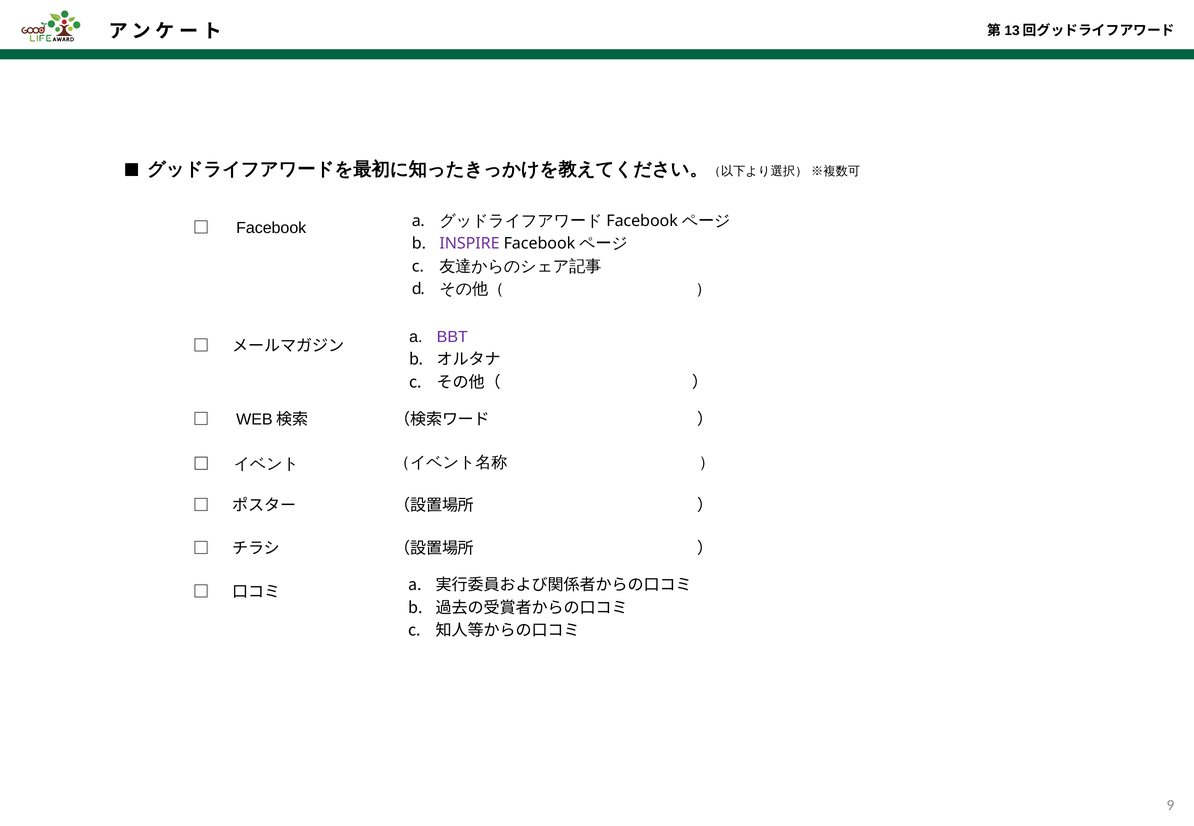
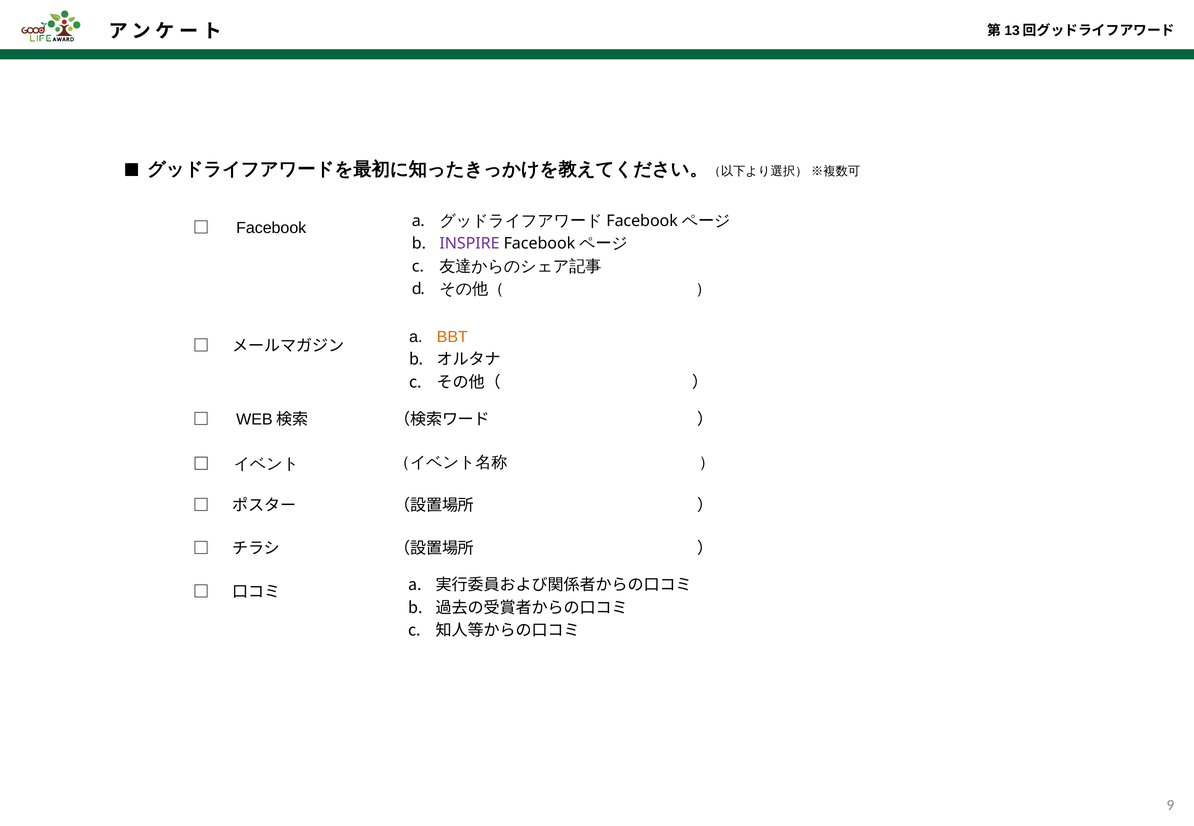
BBT colour: purple -> orange (452, 337)
